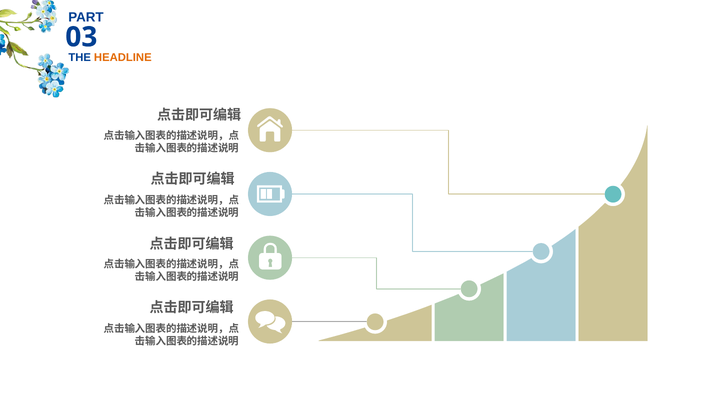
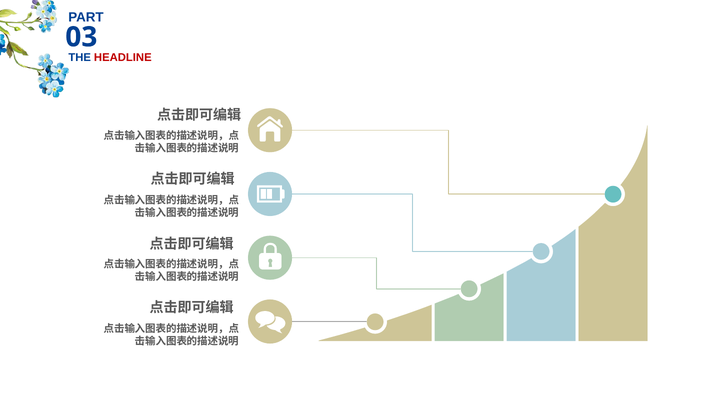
HEADLINE colour: orange -> red (123, 58)
